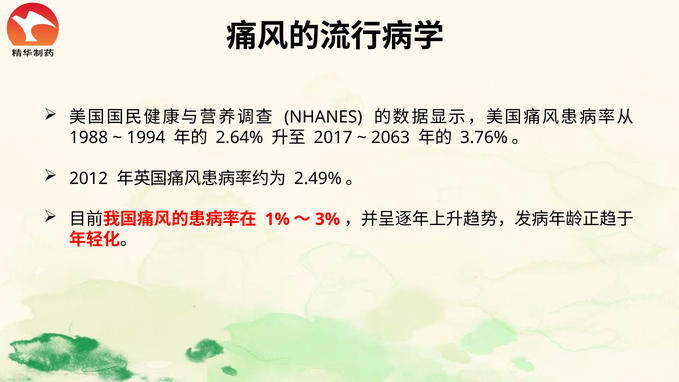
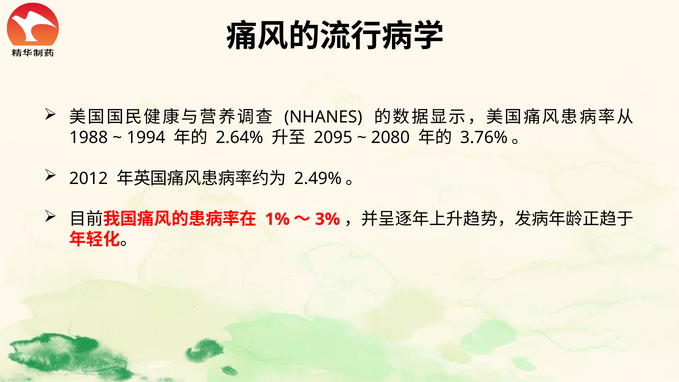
2017: 2017 -> 2095 (333, 138)
2063: 2063 -> 2080 (390, 138)
